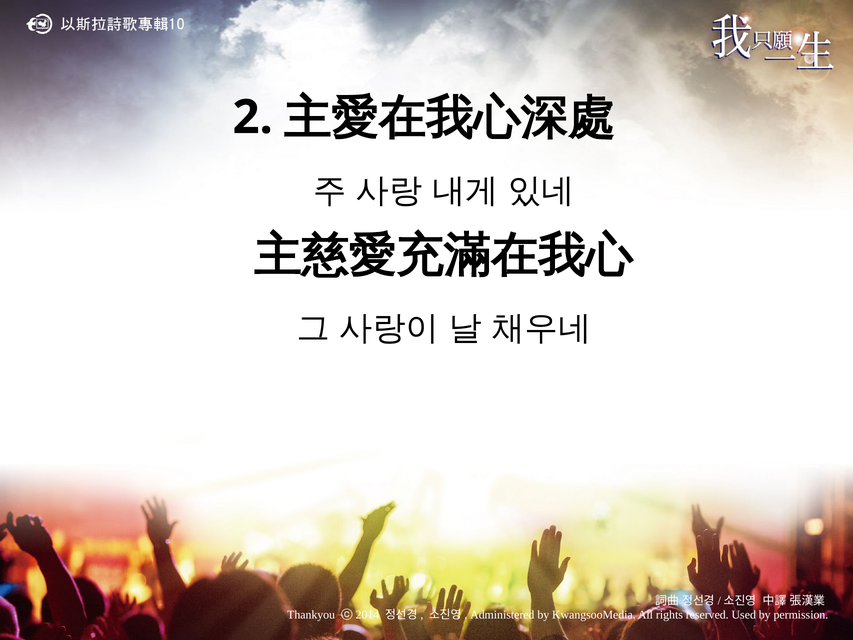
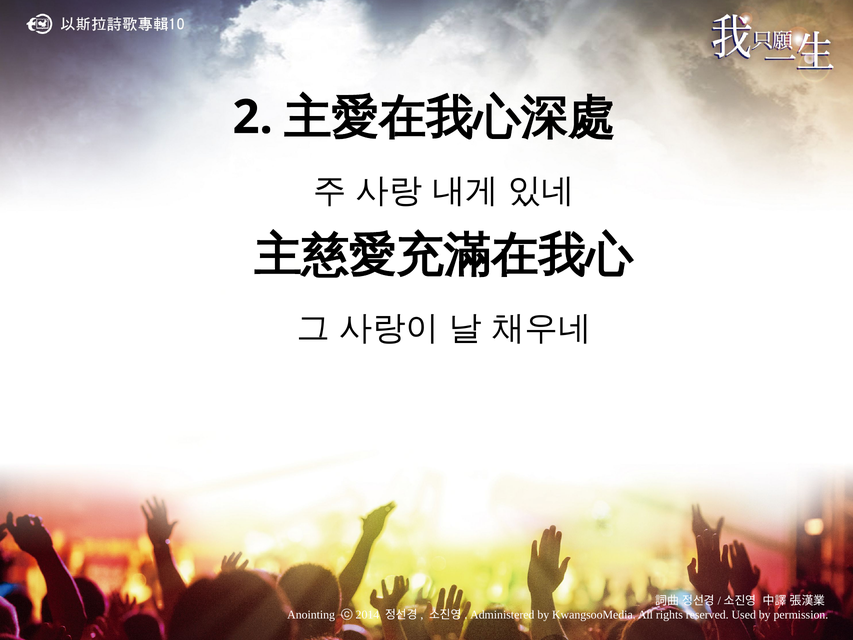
Thankyou: Thankyou -> Anointing (311, 615)
